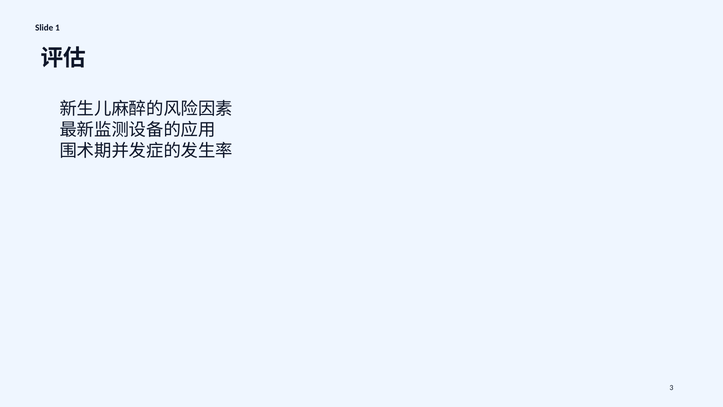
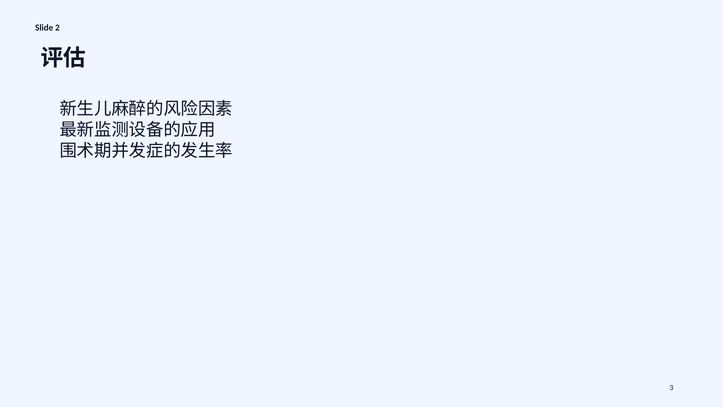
1: 1 -> 2 (57, 28)
